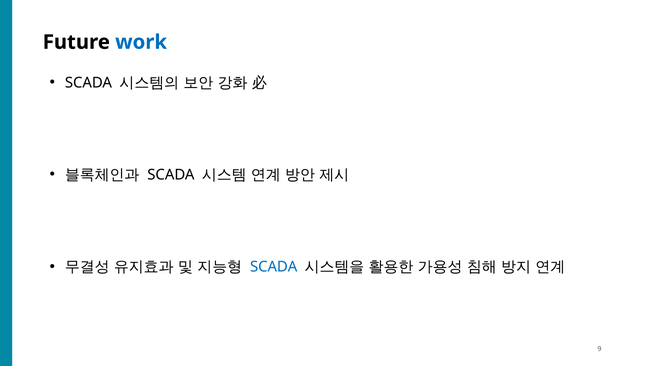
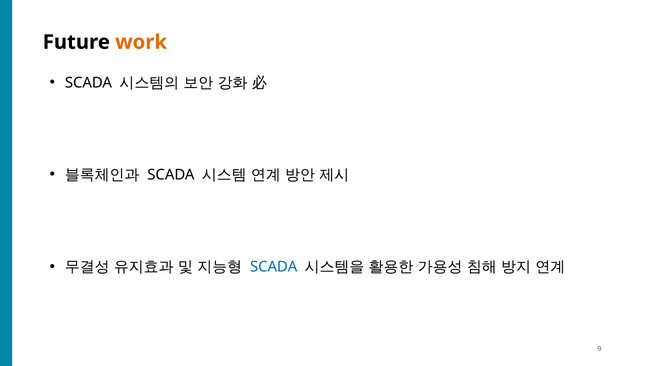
work colour: blue -> orange (141, 42)
